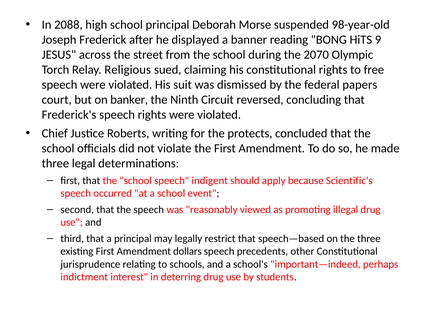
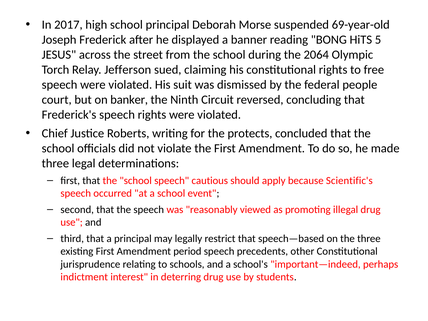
2088: 2088 -> 2017 (68, 25)
98-year-old: 98-year-old -> 69-year-old (361, 25)
9: 9 -> 5 (378, 40)
2070: 2070 -> 2064 (316, 55)
Religious: Religious -> Jefferson (128, 70)
papers: papers -> people (360, 85)
indigent: indigent -> cautious (210, 181)
dollars: dollars -> period (187, 251)
